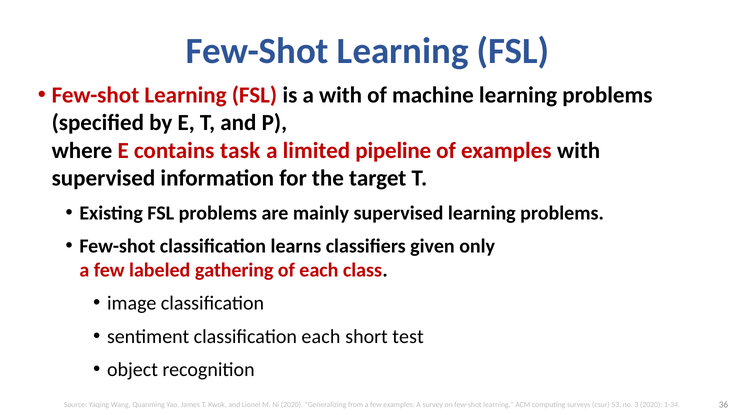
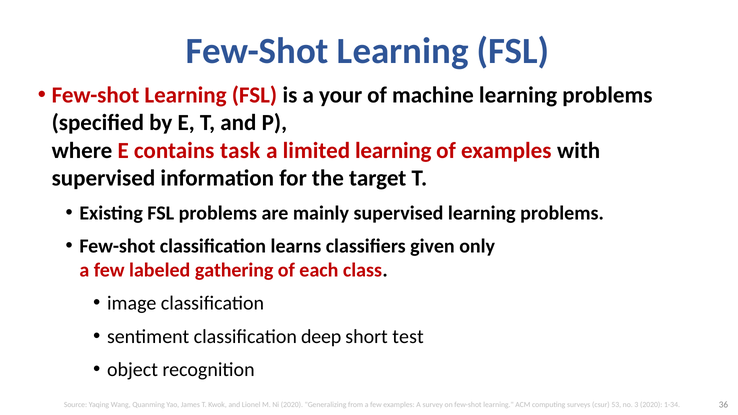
a with: with -> your (341, 95)
limited pipeline: pipeline -> learning (393, 151)
classification each: each -> deep (321, 337)
